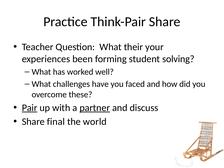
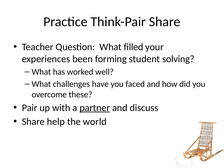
their: their -> filled (134, 47)
Pair underline: present -> none (30, 108)
final: final -> help (56, 122)
